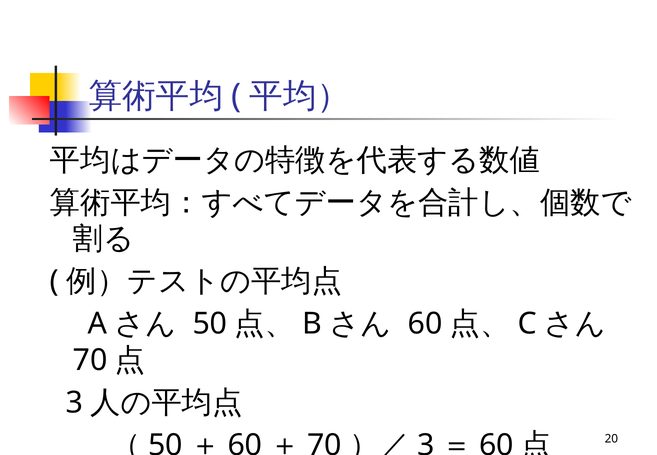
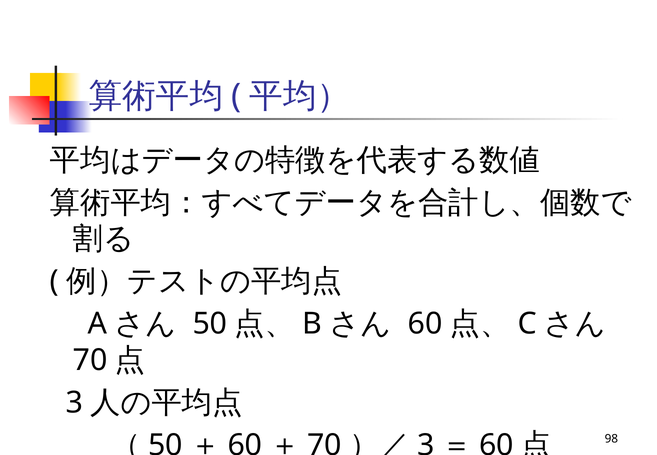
20: 20 -> 98 (611, 439)
